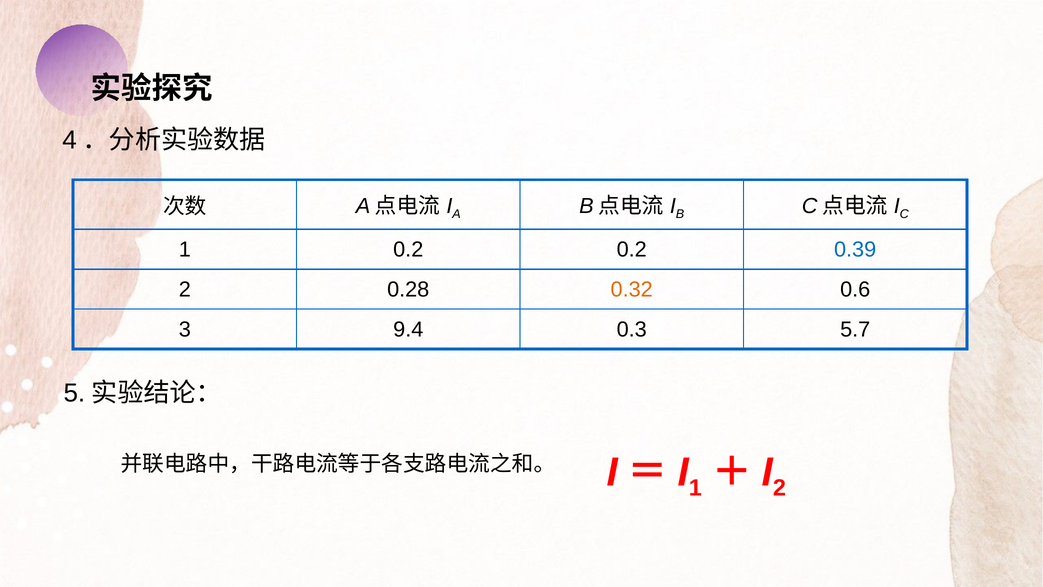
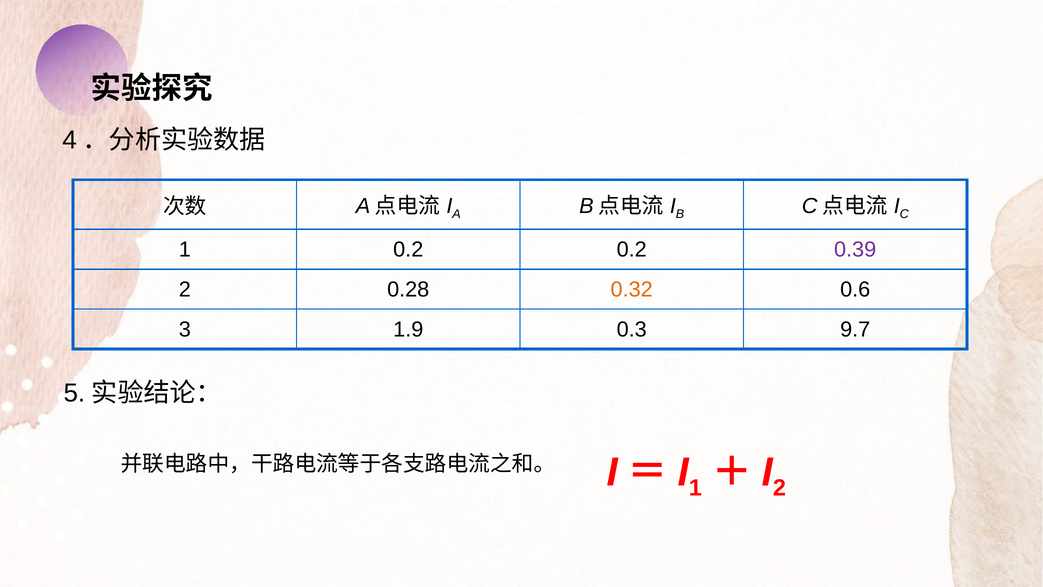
0.39 colour: blue -> purple (855, 249)
9.4: 9.4 -> 1.9 (408, 329)
5.7: 5.7 -> 9.7 (855, 329)
